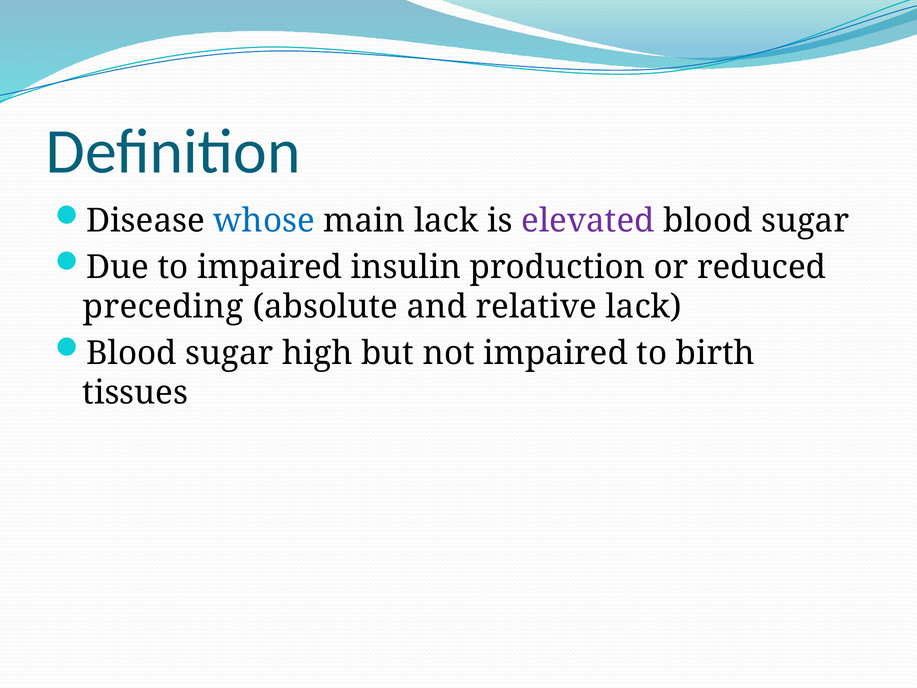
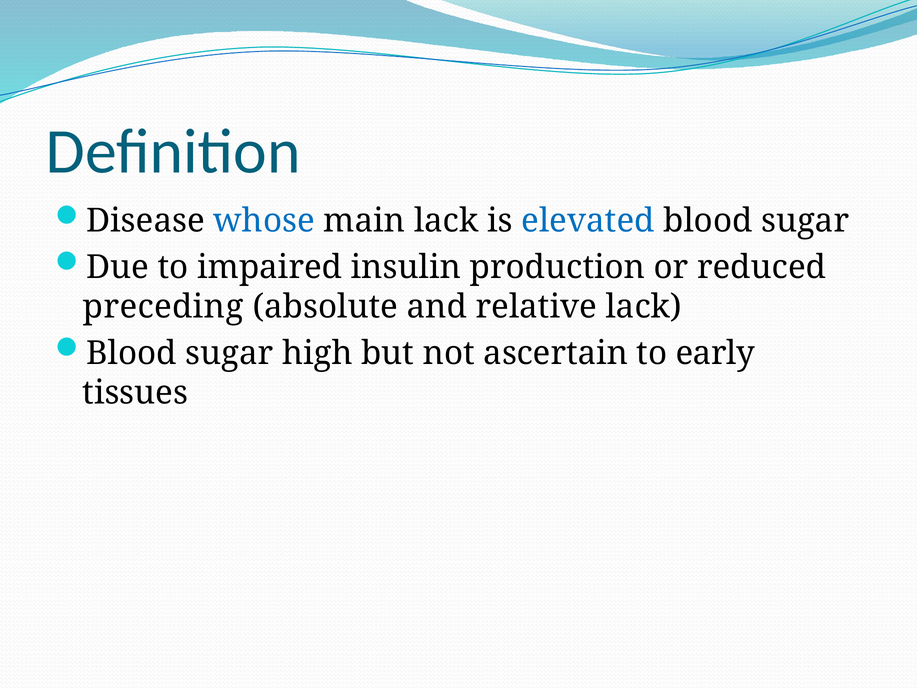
elevated colour: purple -> blue (588, 221)
not impaired: impaired -> ascertain (556, 353)
birth: birth -> early (715, 353)
